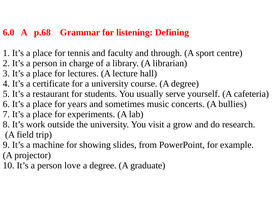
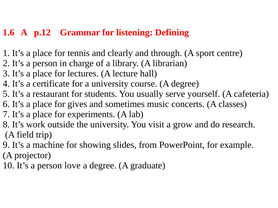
6.0: 6.0 -> 1.6 (9, 33)
p.68: p.68 -> p.12 (42, 33)
faculty: faculty -> clearly (120, 53)
years: years -> gives (77, 104)
bullies: bullies -> classes (233, 104)
